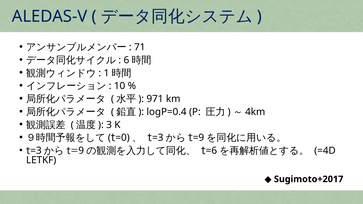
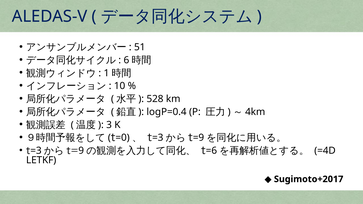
71: 71 -> 51 (140, 47)
971: 971 -> 528 (155, 99)
